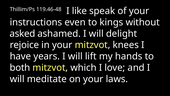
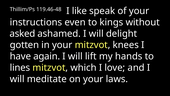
rejoice: rejoice -> gotten (24, 45)
years: years -> again (47, 56)
both: both -> lines (20, 67)
